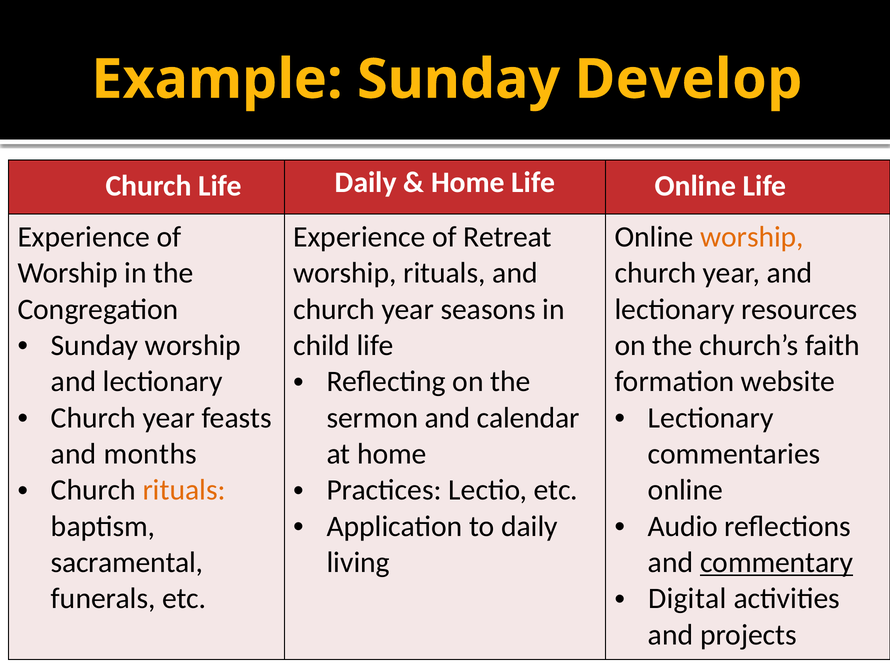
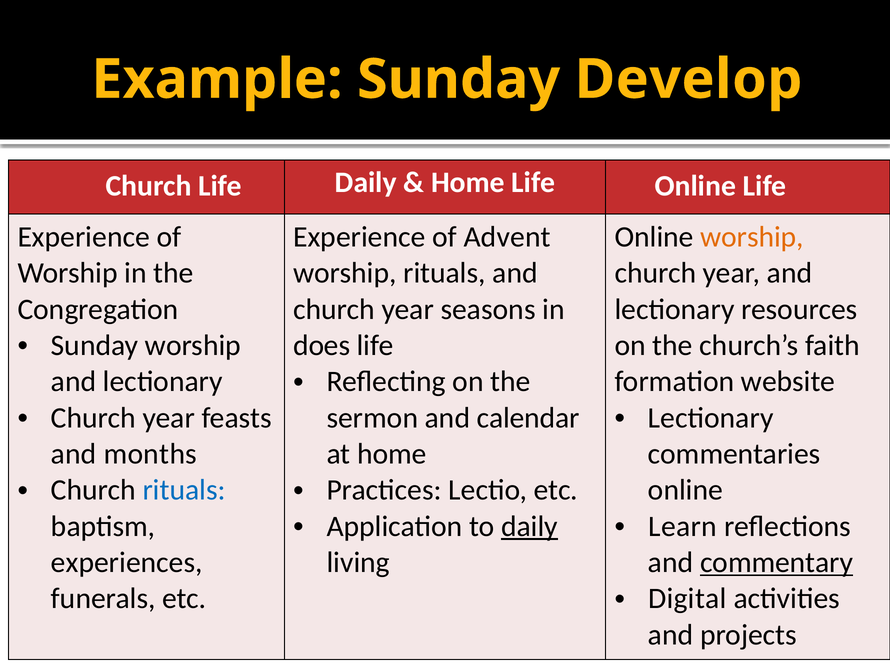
Retreat: Retreat -> Advent (507, 237)
child: child -> does (322, 346)
rituals colour: orange -> blue (184, 490)
daily underline: none -> present (530, 527)
Audio: Audio -> Learn (683, 527)
sacramental: sacramental -> experiences (127, 563)
